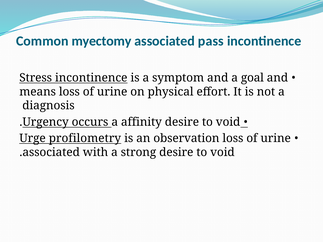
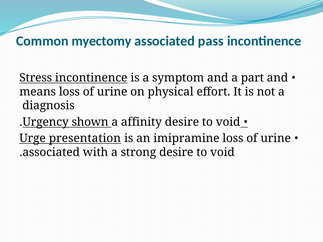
goal: goal -> part (252, 78)
occurs: occurs -> shown (90, 122)
profilometry: profilometry -> presentation (85, 138)
observation: observation -> imipramine (186, 138)
